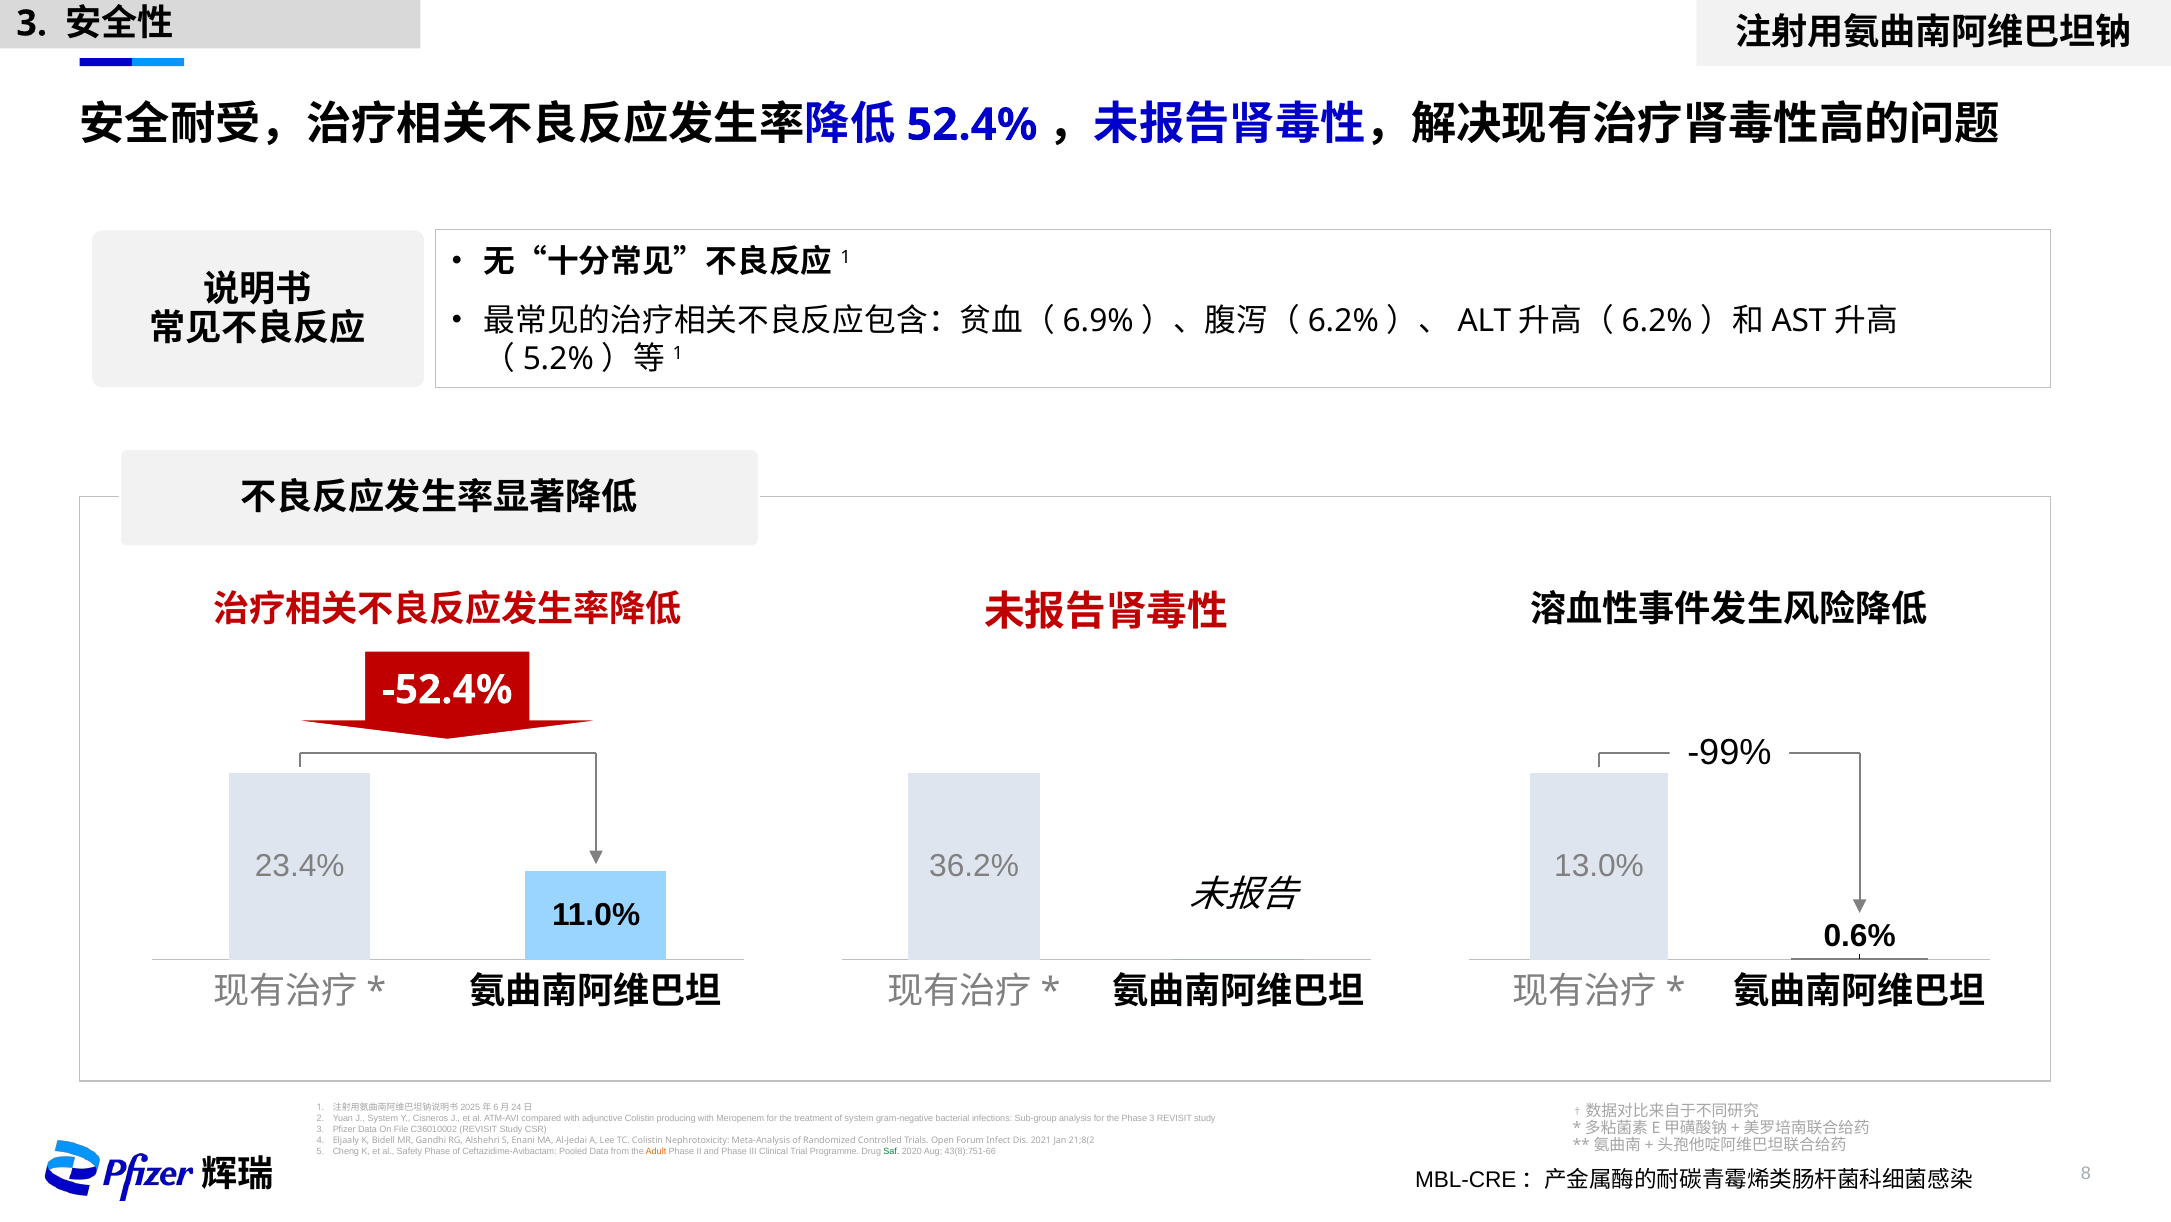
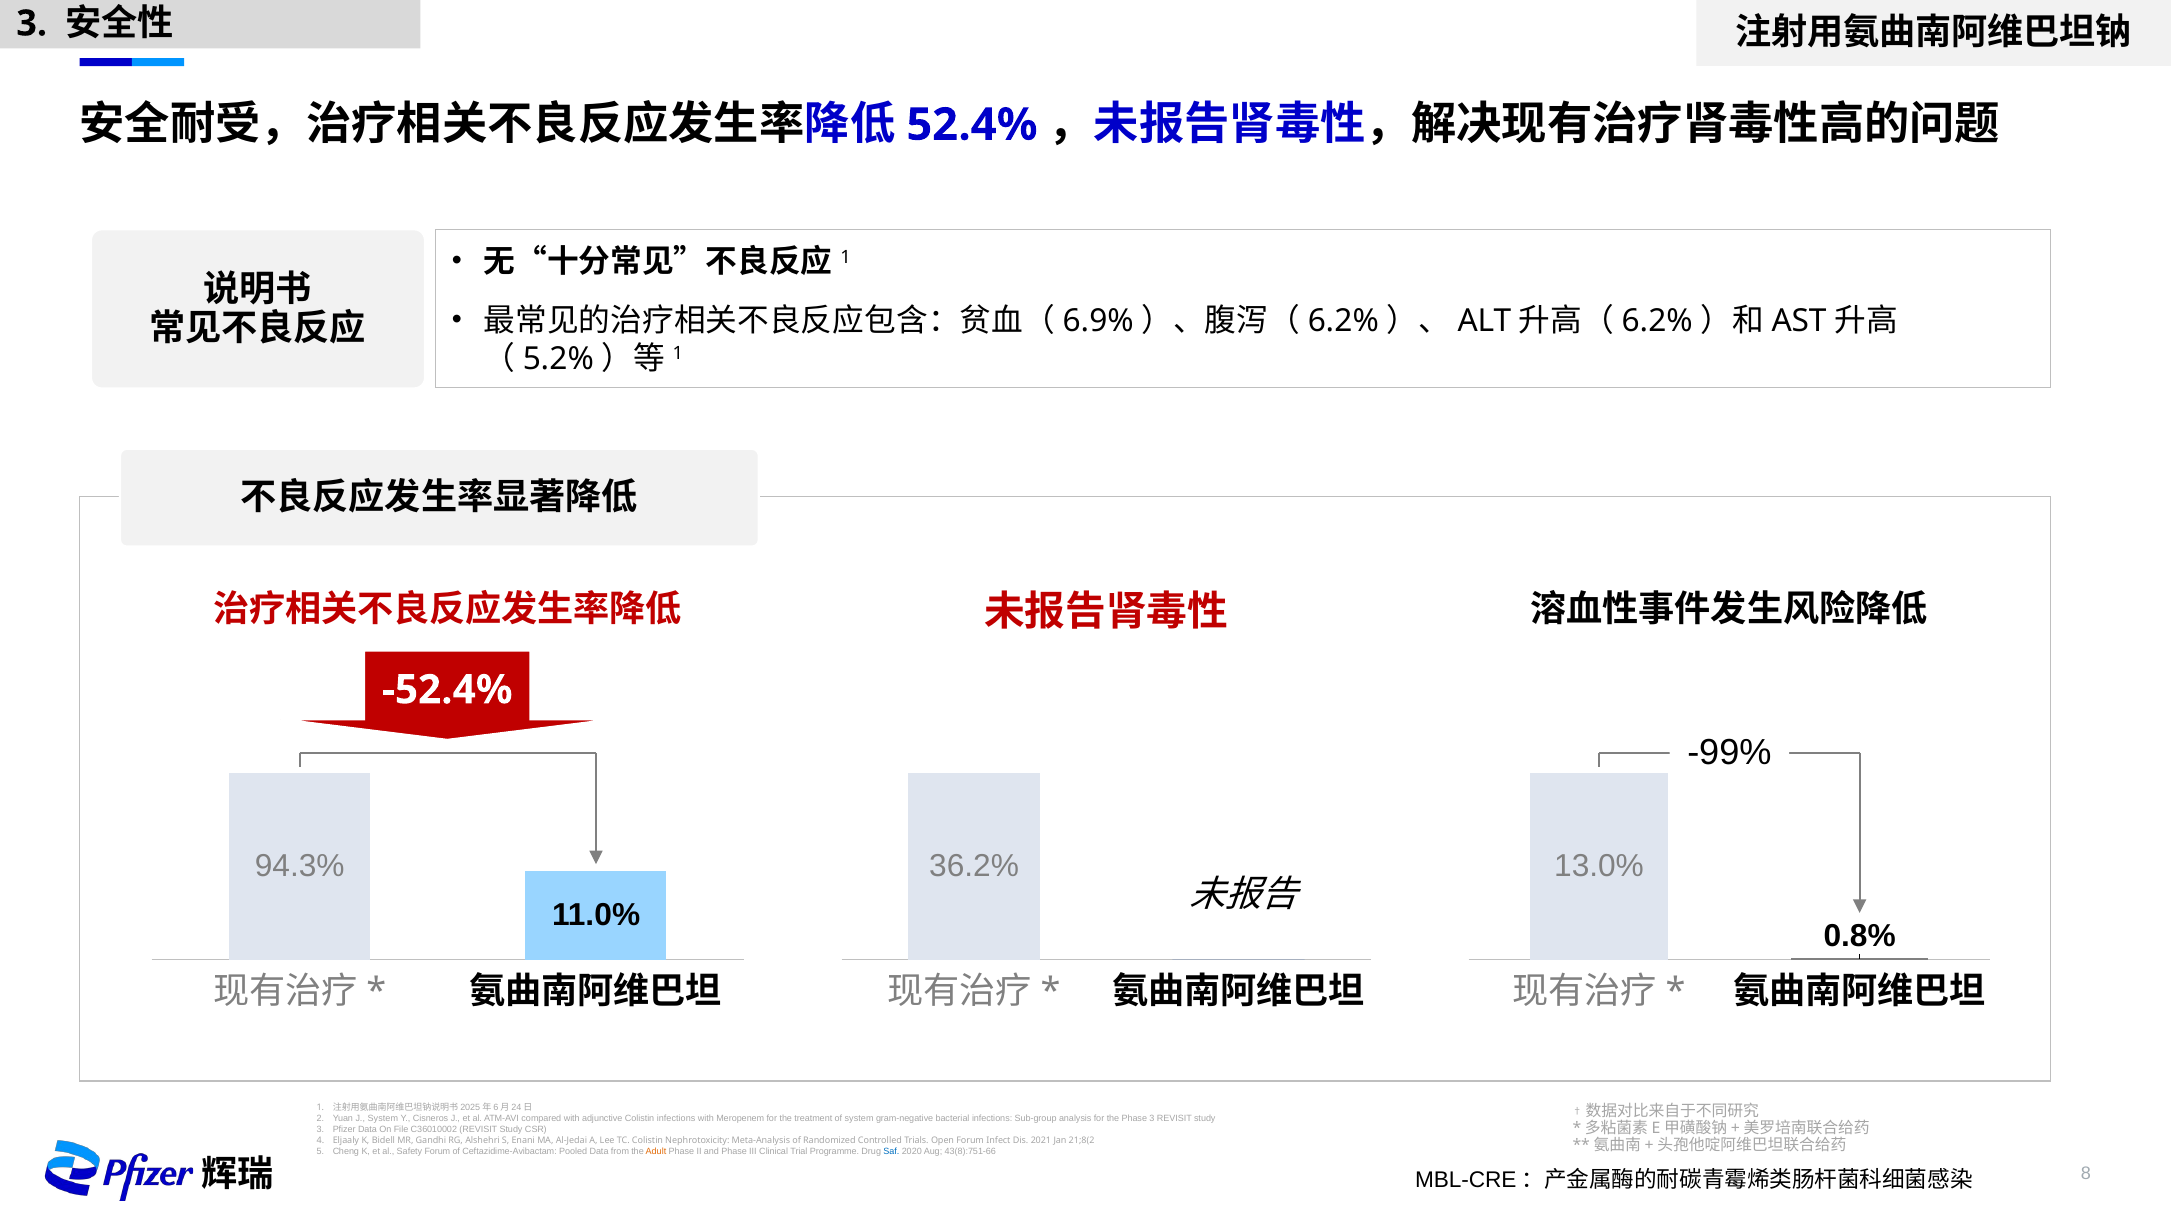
23.4%: 23.4% -> 94.3% (300, 866)
0.6%: 0.6% -> 0.8% (1860, 936)
Colistin producing: producing -> infections (676, 1118)
Safety Phase: Phase -> Forum (437, 1151)
Saf colour: green -> blue (891, 1151)
